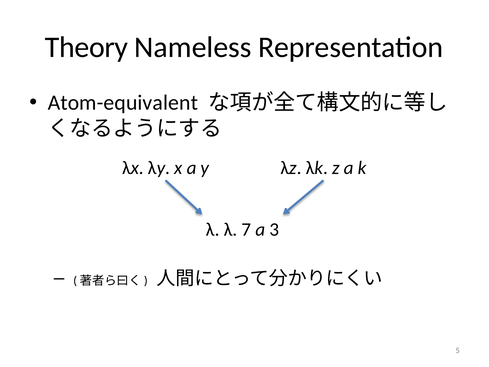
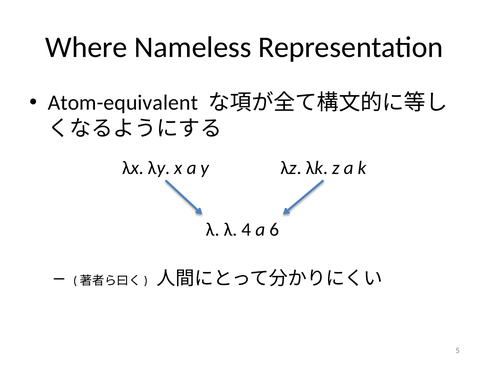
Theory: Theory -> Where (86, 47)
7: 7 -> 4 (246, 229)
3: 3 -> 6 (274, 229)
